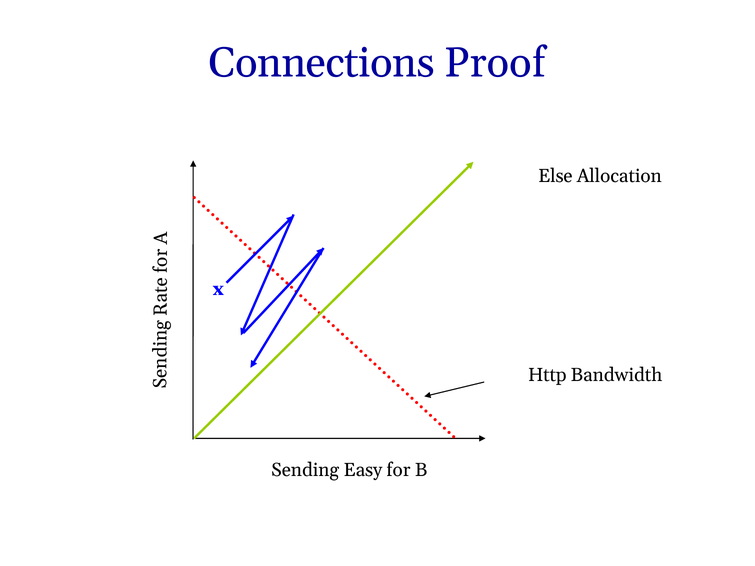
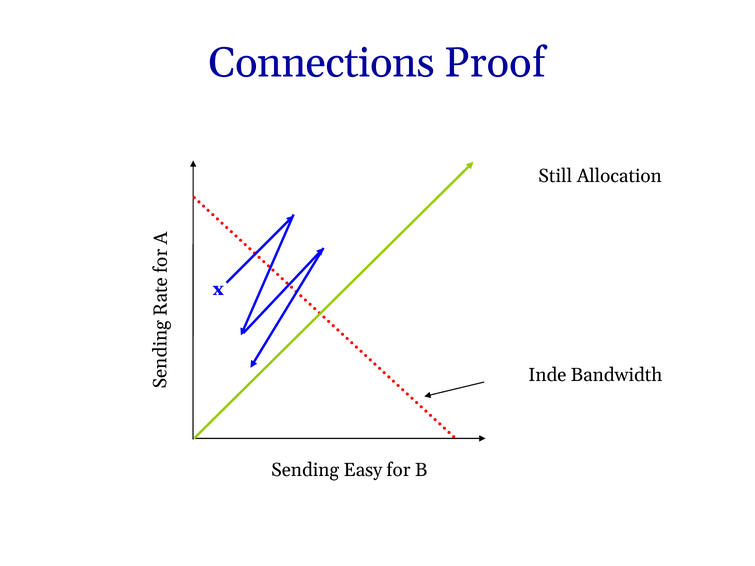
Else: Else -> Still (555, 176)
Http: Http -> Inde (547, 375)
